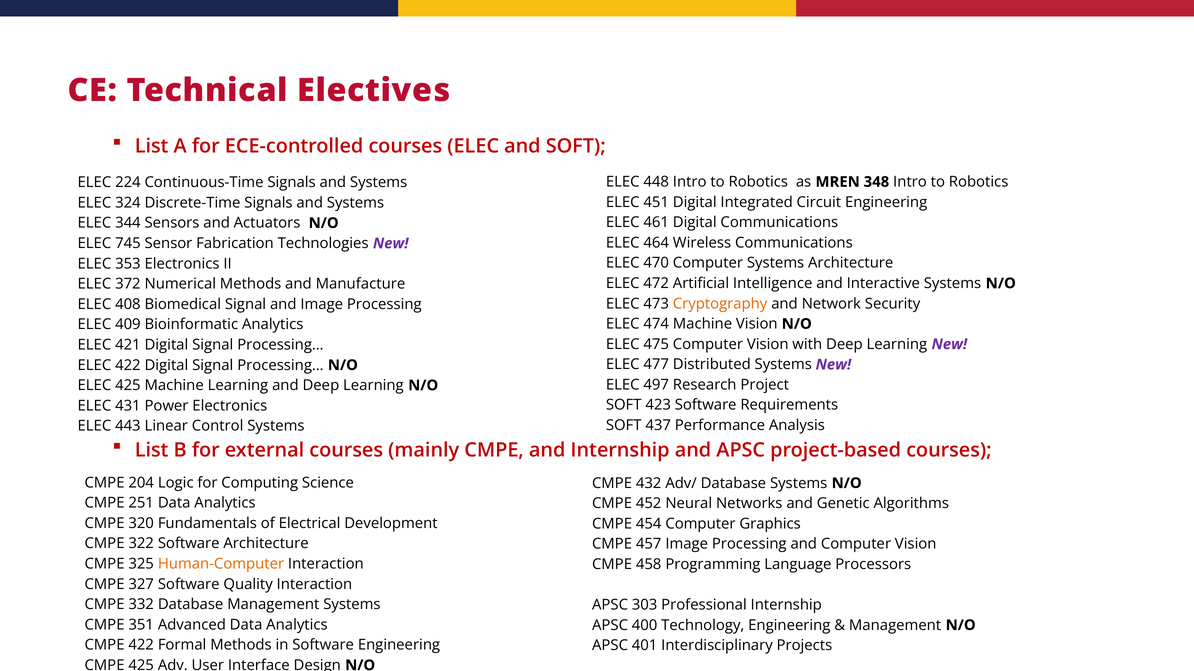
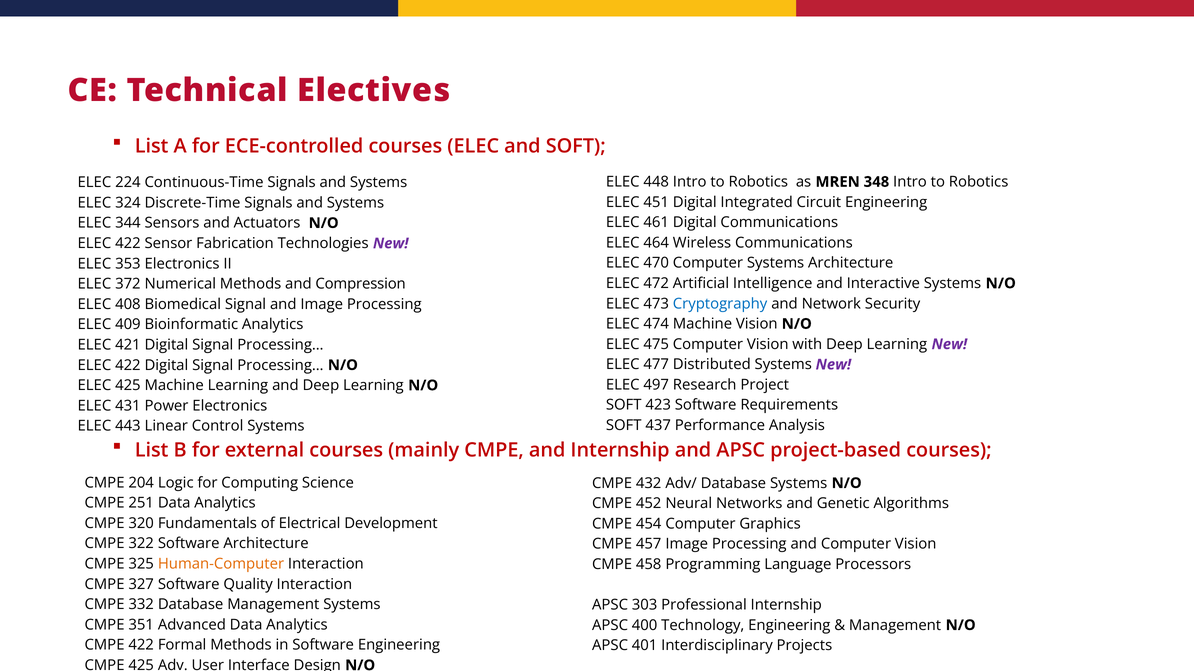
745: 745 -> 422 (128, 244)
Manufacture: Manufacture -> Compression (361, 284)
Cryptography colour: orange -> blue (720, 304)
